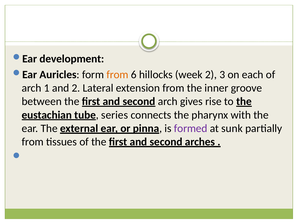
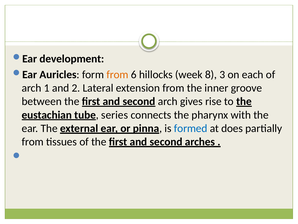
week 2: 2 -> 8 (211, 74)
formed colour: purple -> blue (191, 128)
sunk: sunk -> does (232, 128)
